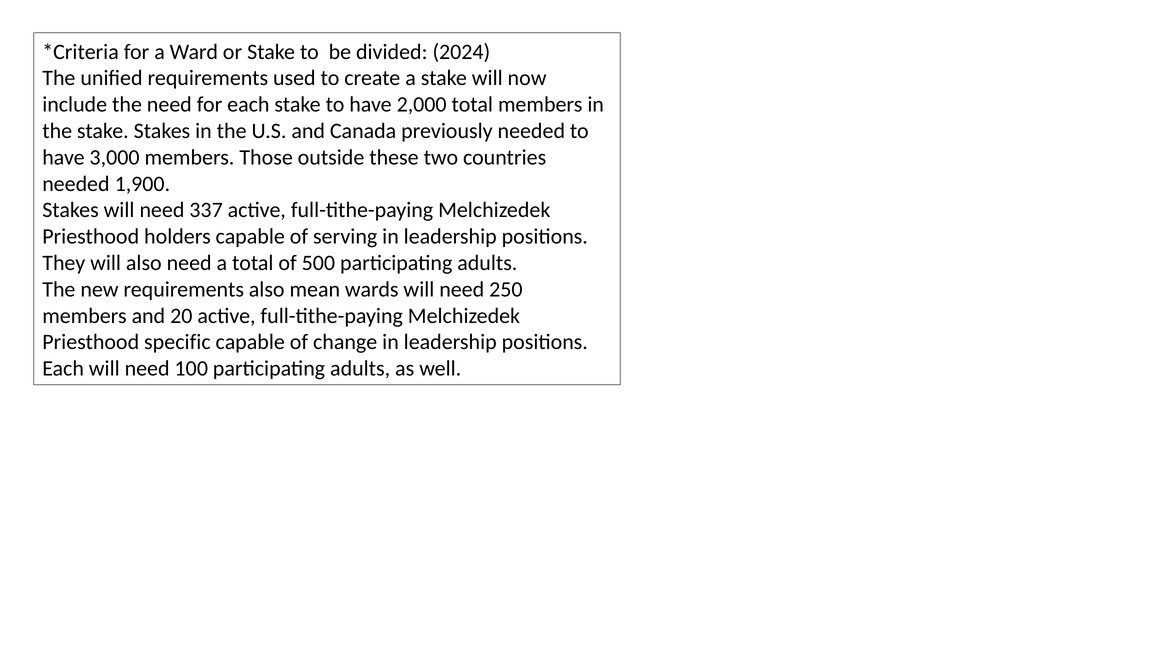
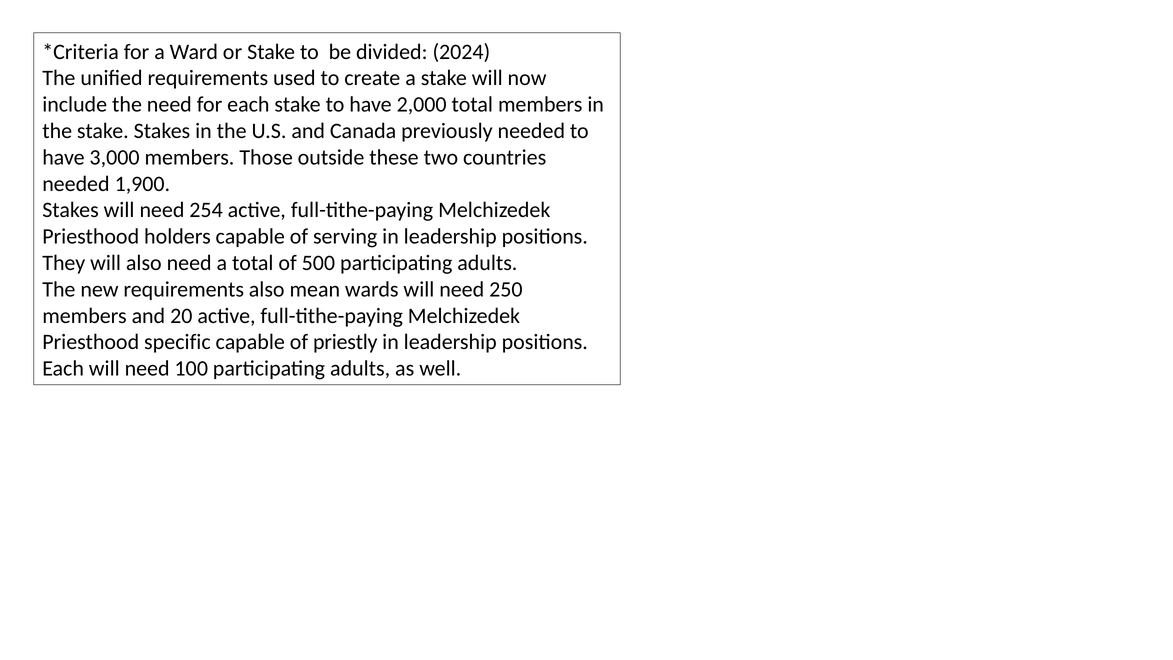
337: 337 -> 254 (206, 210)
change: change -> priestly (345, 342)
